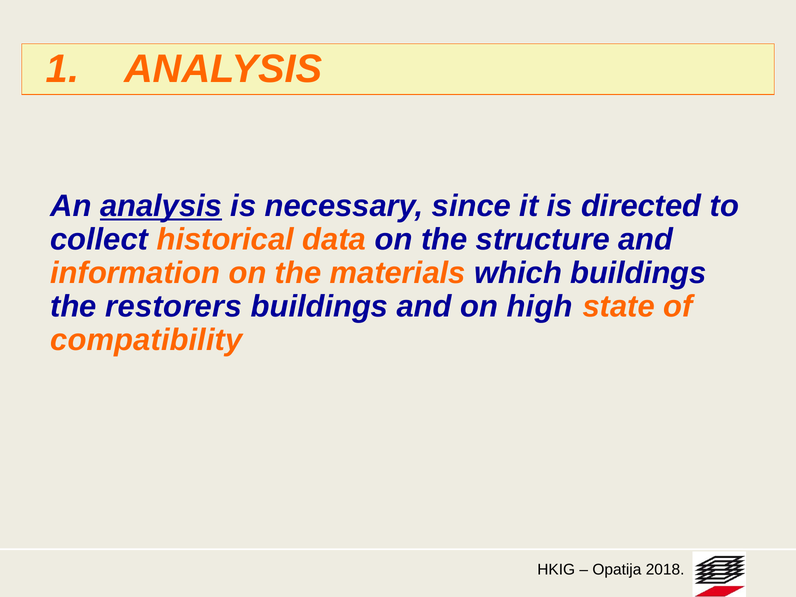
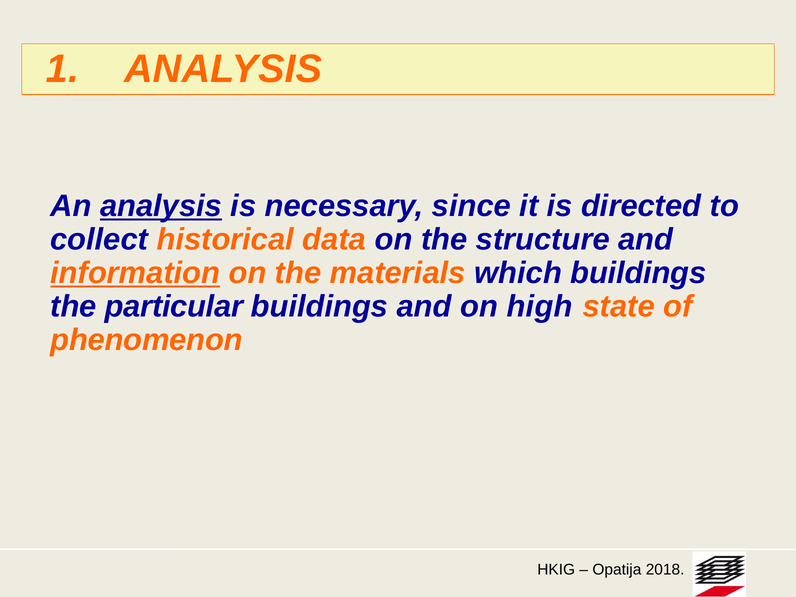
information underline: none -> present (135, 273)
restorers: restorers -> particular (174, 307)
compatibility: compatibility -> phenomenon (147, 340)
